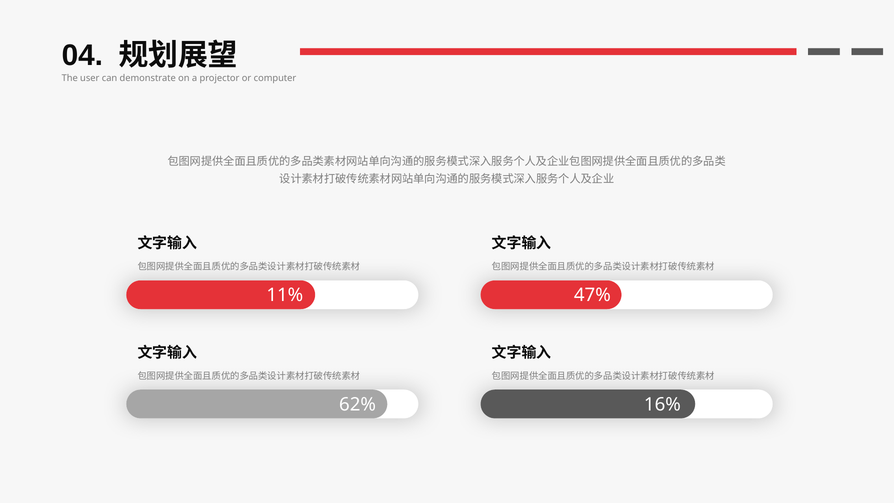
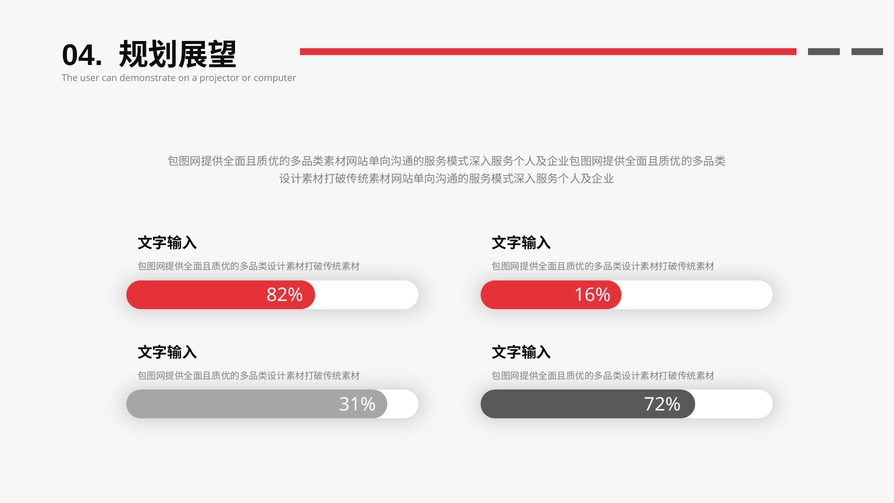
11%: 11% -> 82% (285, 295)
47%: 47% -> 16% (592, 295)
62%: 62% -> 31% (358, 404)
16%: 16% -> 72% (662, 404)
